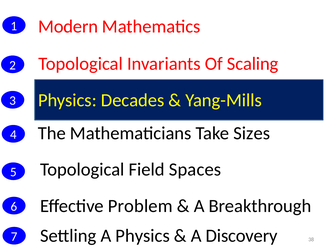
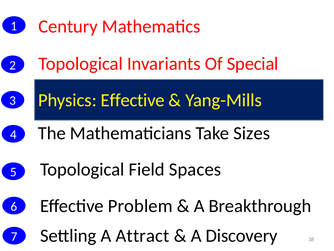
Modern: Modern -> Century (68, 27)
Scaling: Scaling -> Special (253, 64)
Physics Decades: Decades -> Effective (133, 100)
A Physics: Physics -> Attract (143, 235)
